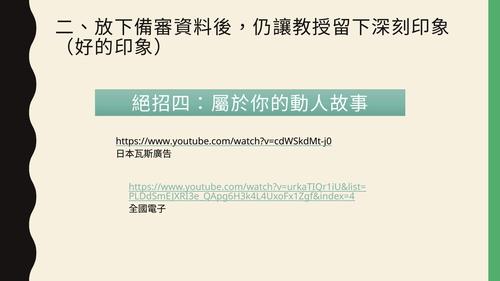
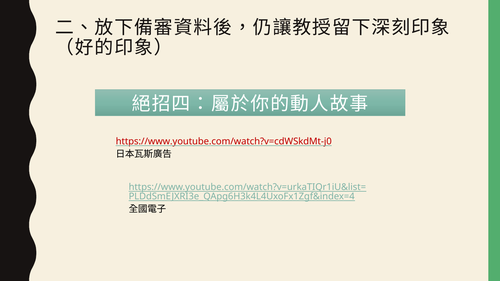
https://www.youtube.com/watch?v=cdWSkdMt-j0 colour: black -> red (224, 142)
